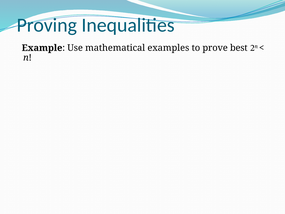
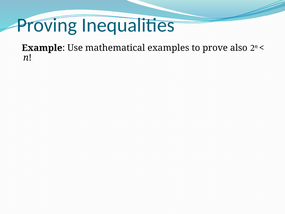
best: best -> also (239, 48)
